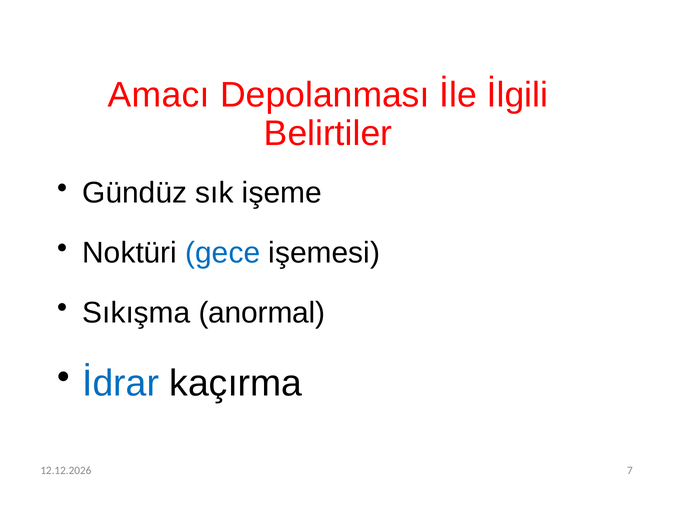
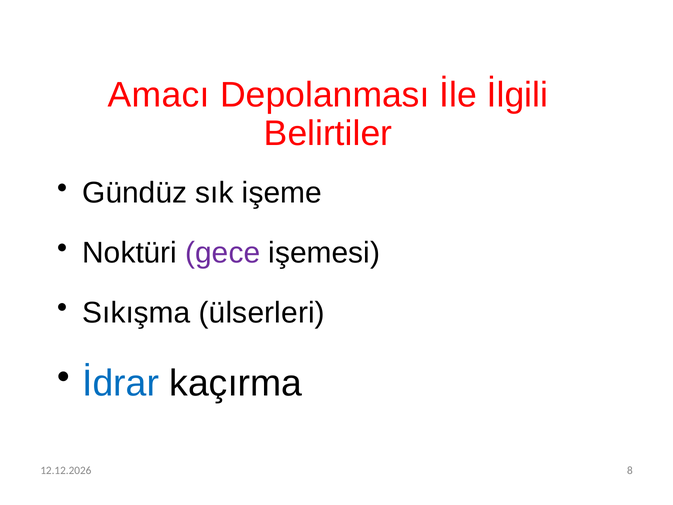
gece colour: blue -> purple (223, 253)
anormal: anormal -> ülserleri (262, 313)
7: 7 -> 8 (630, 471)
